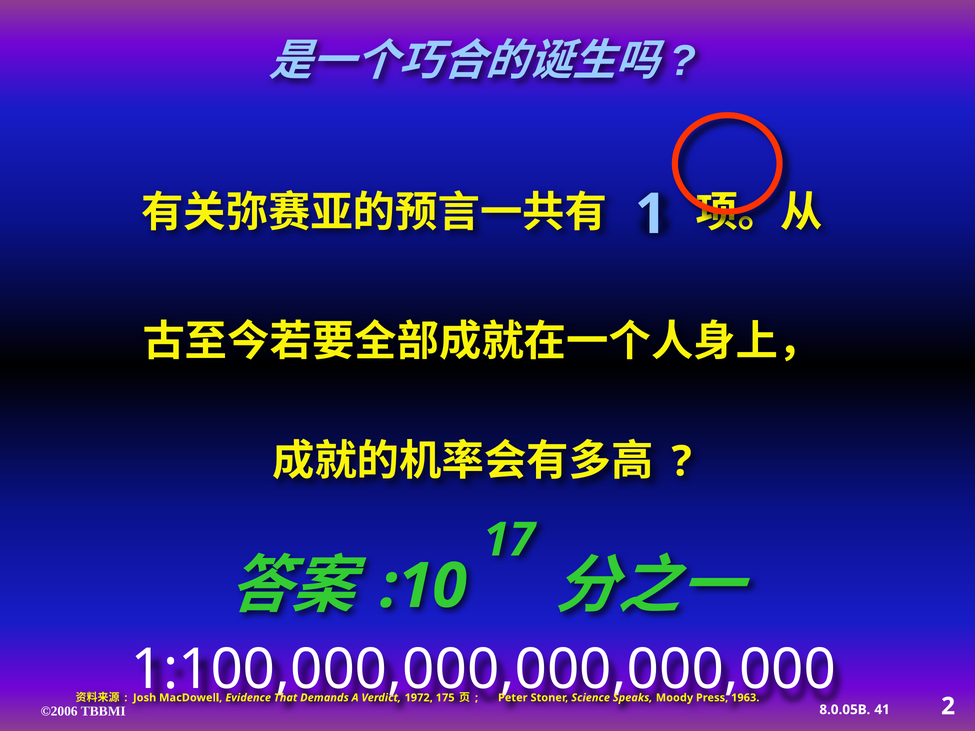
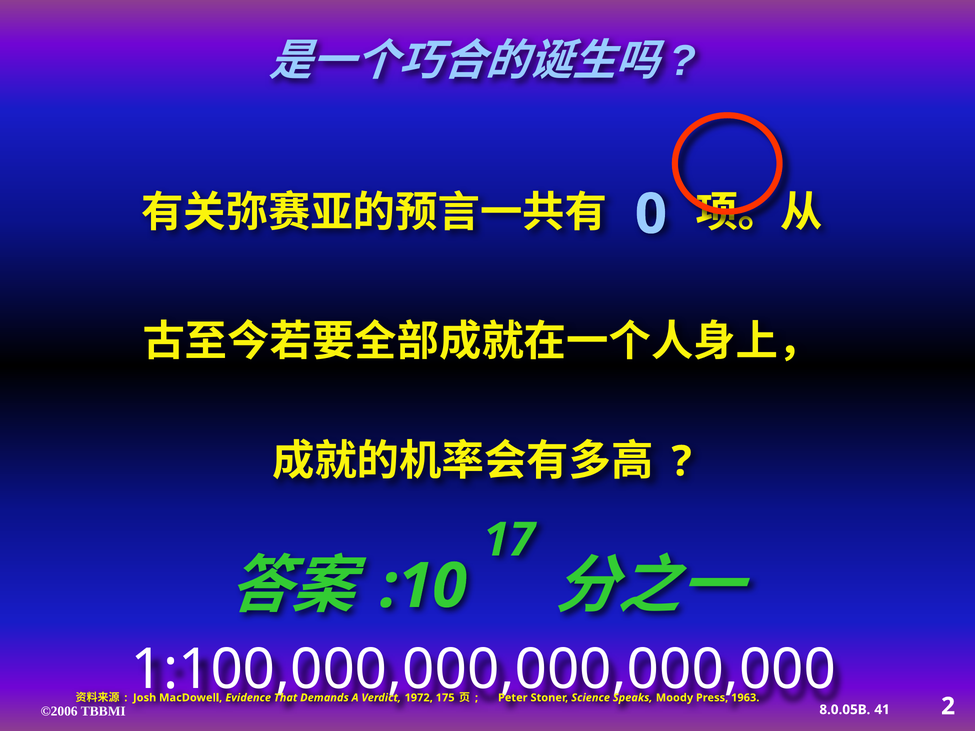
1: 1 -> 0 (651, 214)
